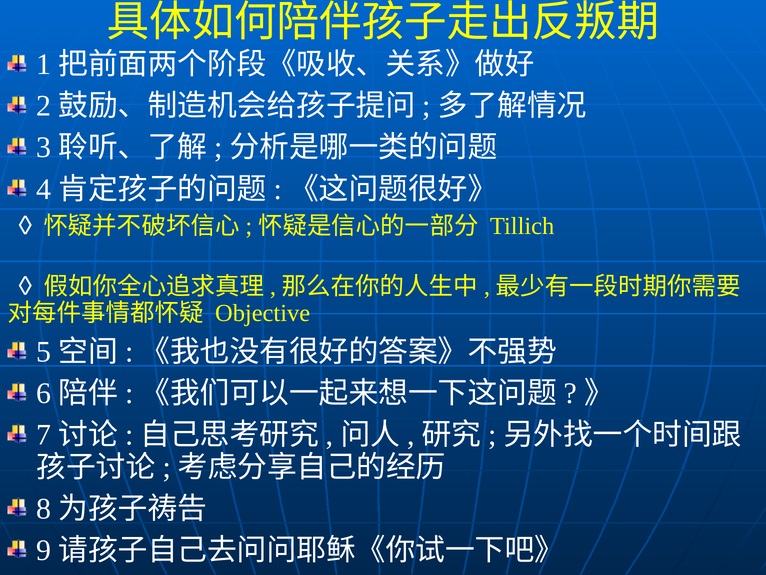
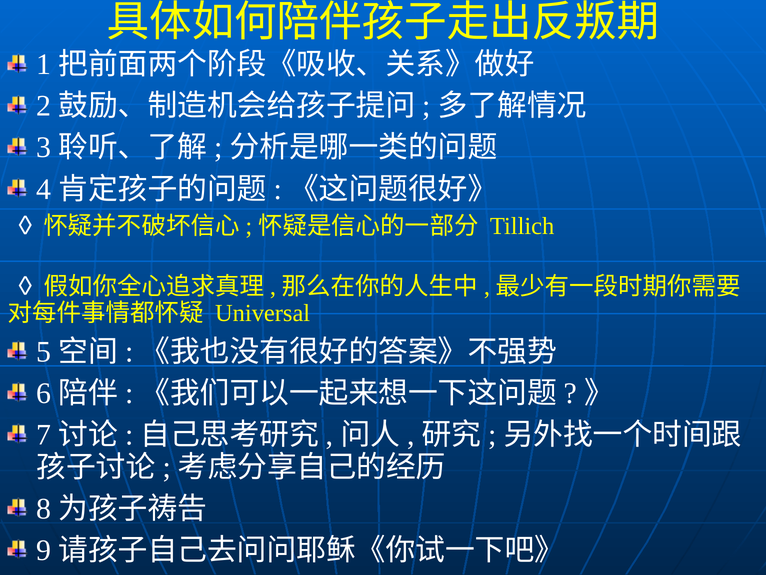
Objective: Objective -> Universal (263, 313)
